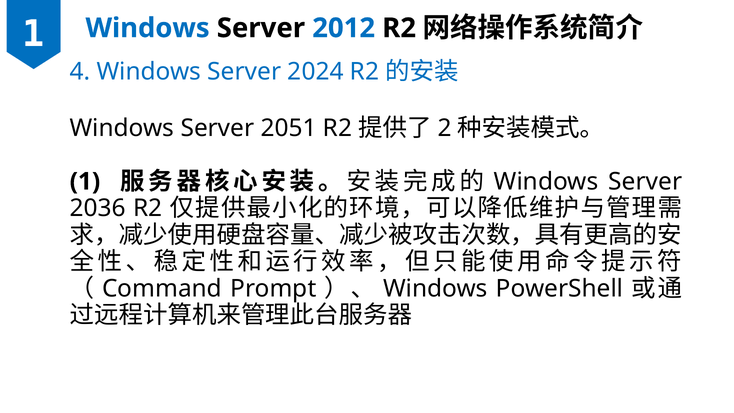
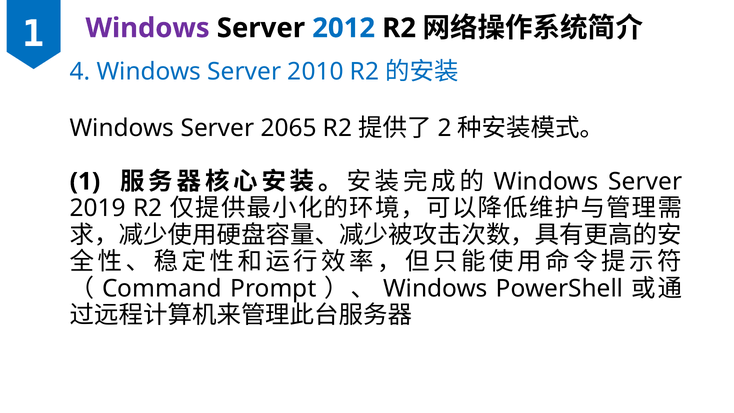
Windows colour: blue -> purple (148, 28)
2024: 2024 -> 2010 (316, 72)
2051: 2051 -> 2065 (289, 128)
2036: 2036 -> 2019 (98, 208)
